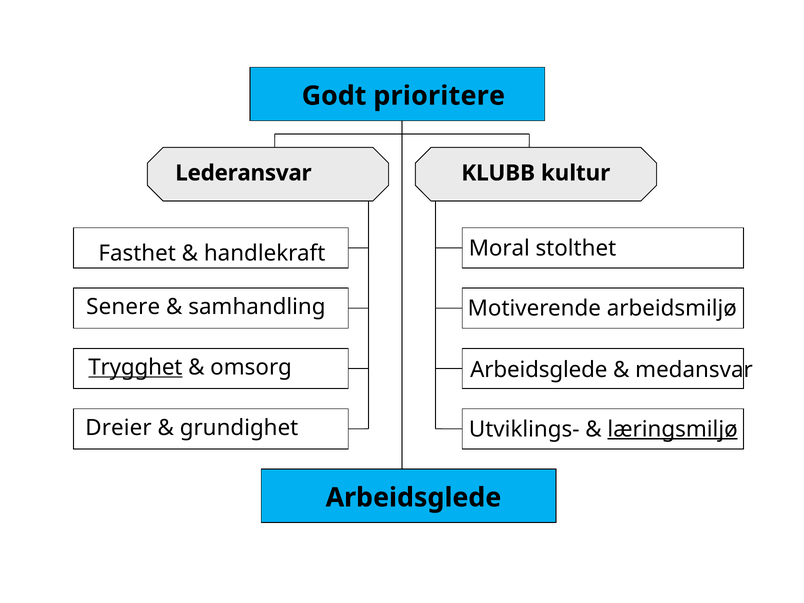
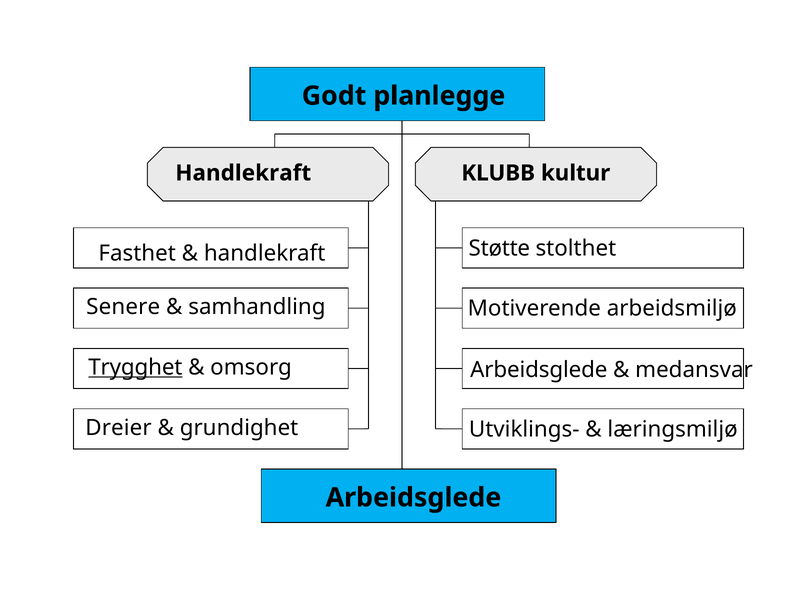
prioritere: prioritere -> planlegge (439, 96)
Lederansvar: Lederansvar -> Handlekraft (243, 173)
Moral: Moral -> Støtte (499, 248)
læringsmiljø underline: present -> none (673, 429)
